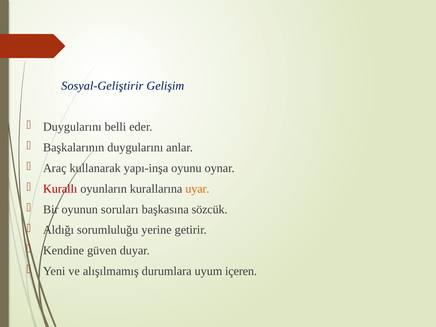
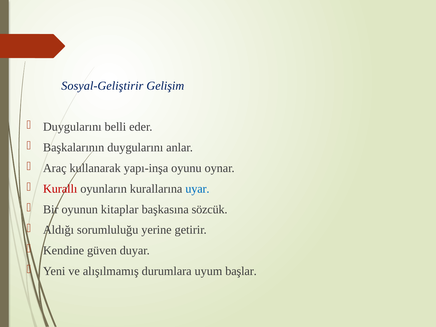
uyar colour: orange -> blue (197, 189)
soruları: soruları -> kitaplar (120, 209)
içeren: içeren -> başlar (241, 271)
